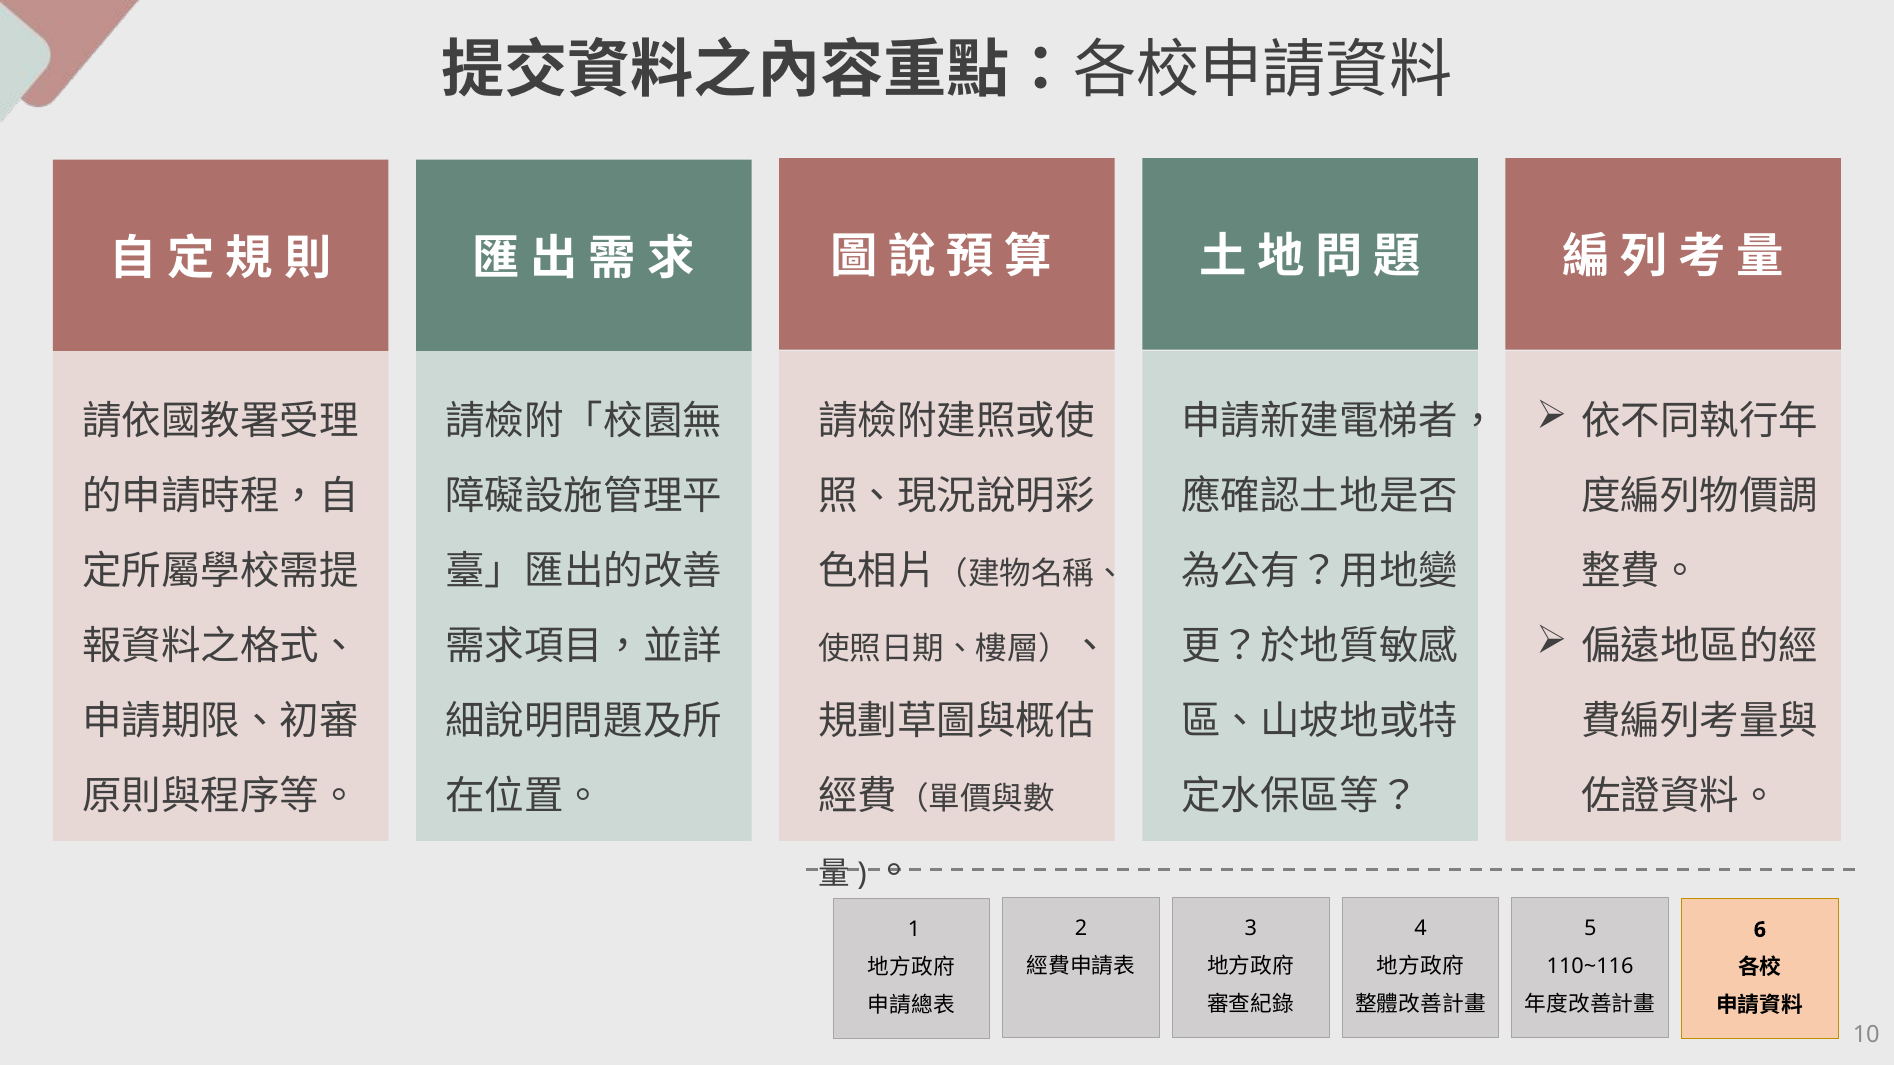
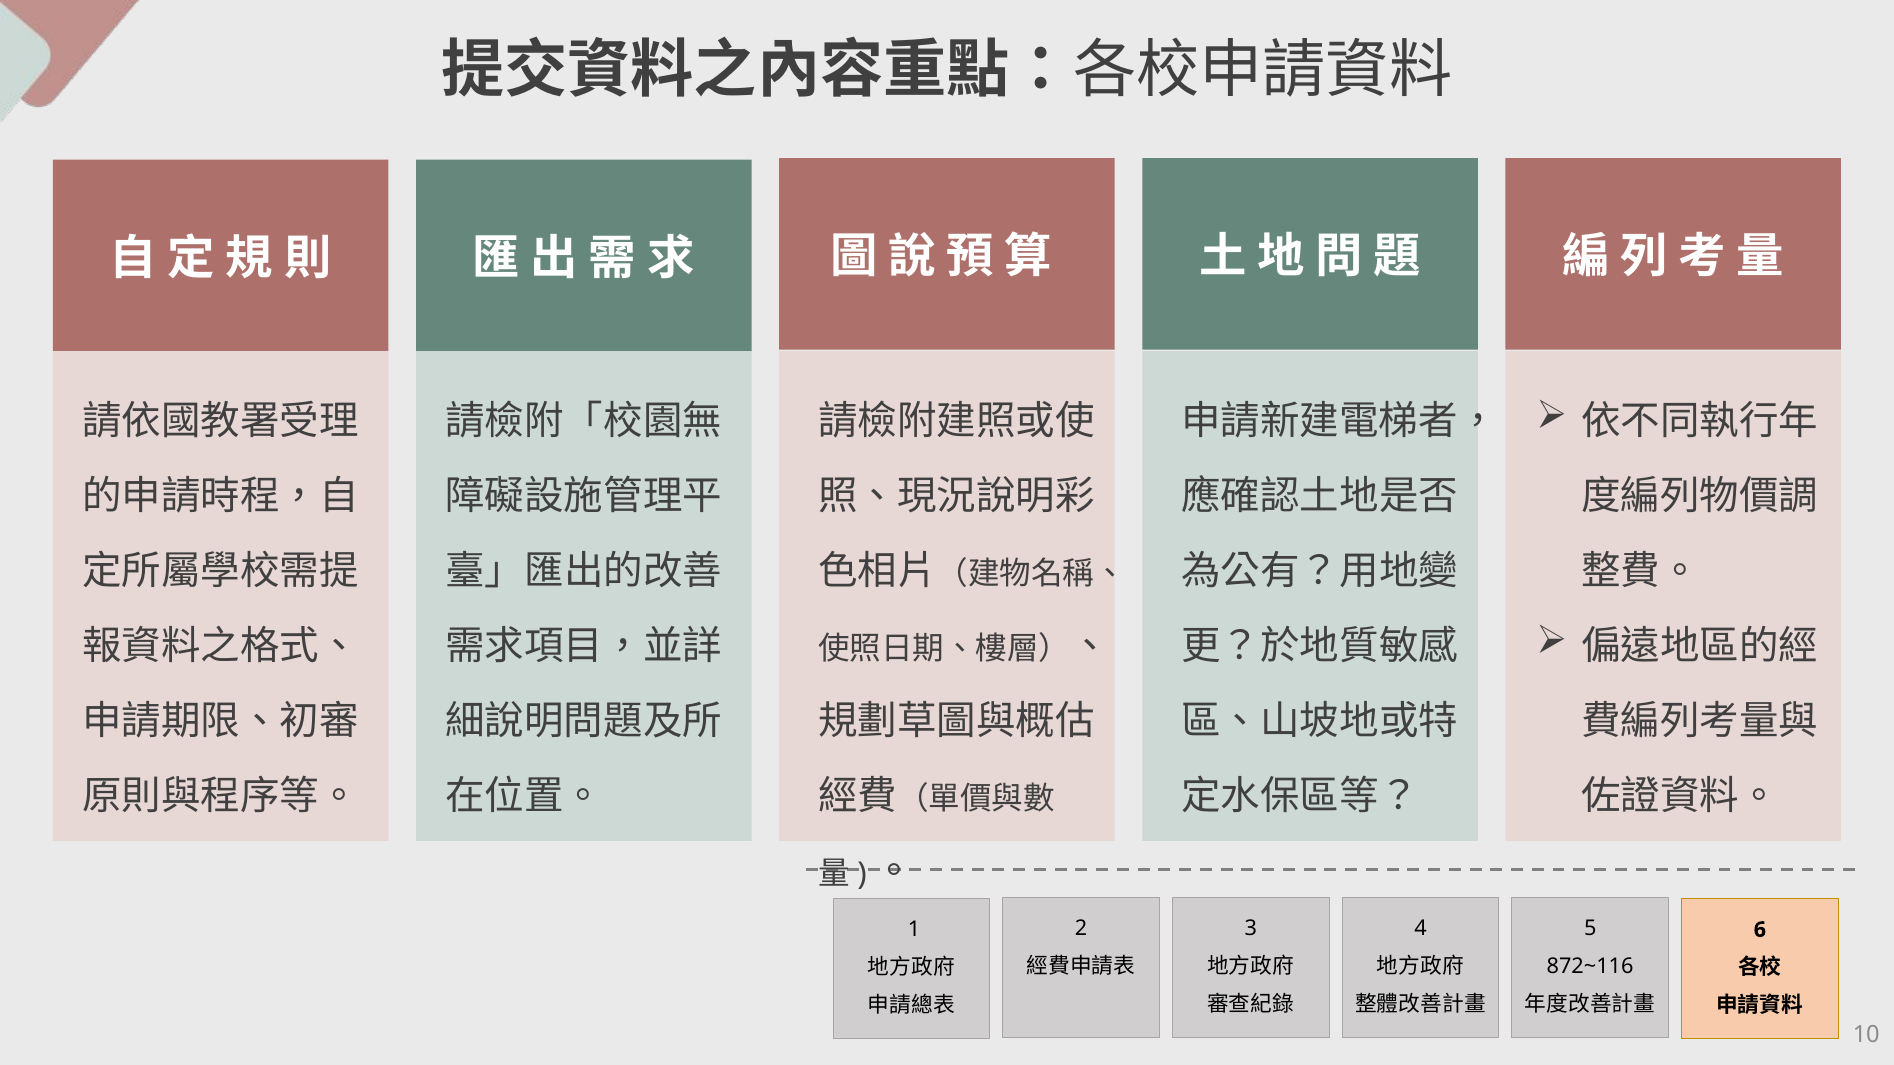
110~116: 110~116 -> 872~116 (1590, 967)
